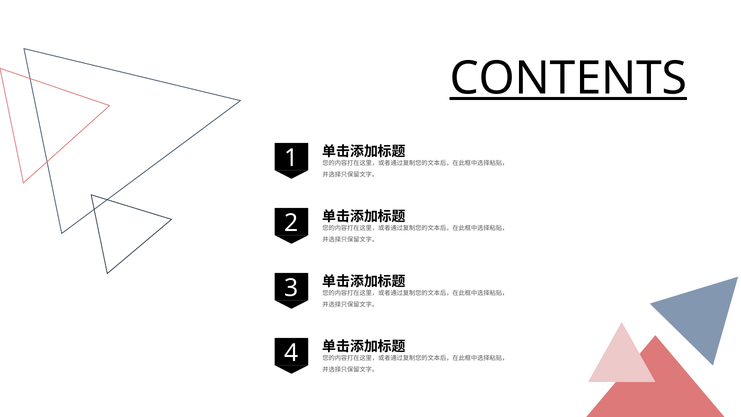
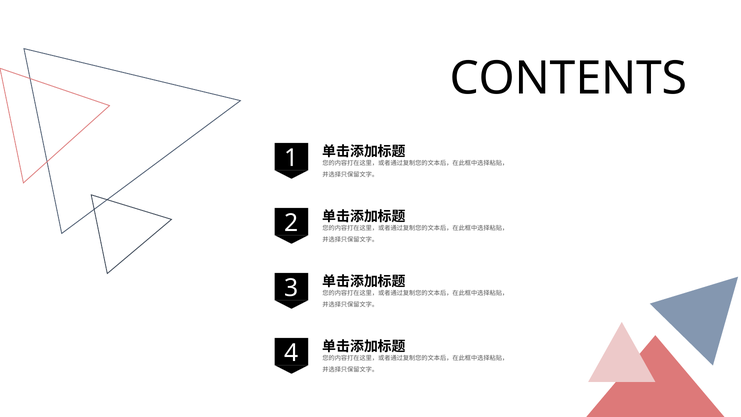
CONTENTS underline: present -> none (568, 79)
